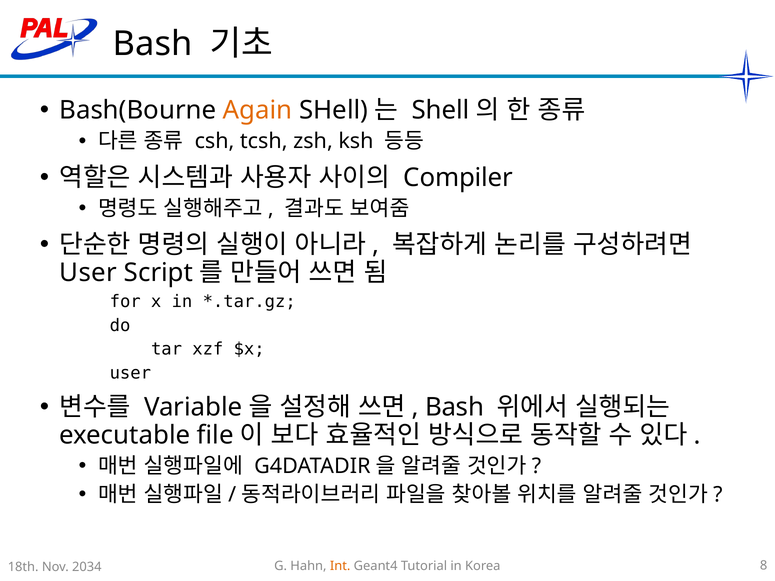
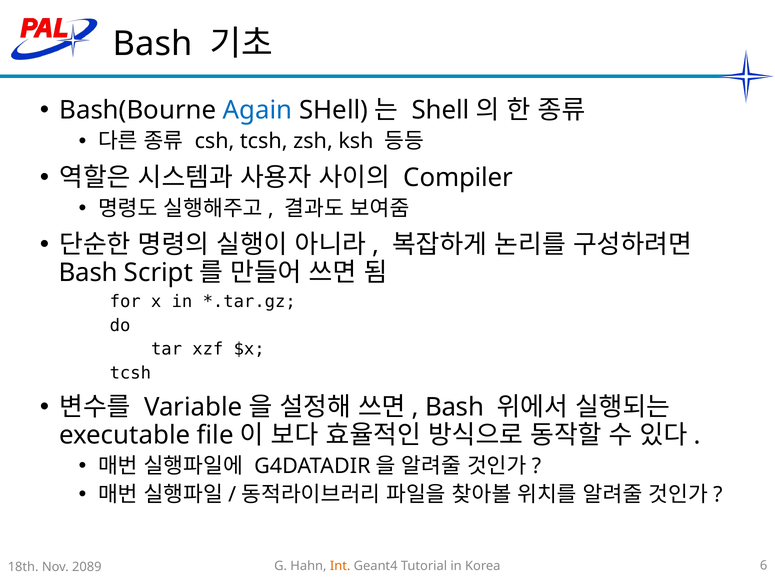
Again colour: orange -> blue (258, 110)
User: User -> Bash (88, 273)
user: user -> tcsh (130, 373)
8: 8 -> 6 (764, 566)
2034: 2034 -> 2089 (87, 567)
